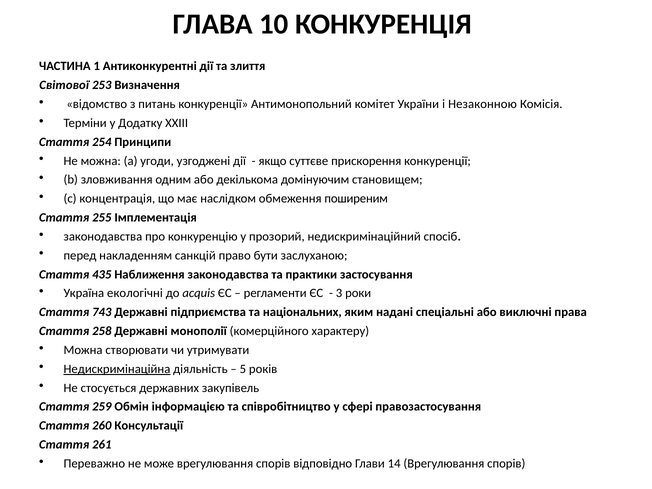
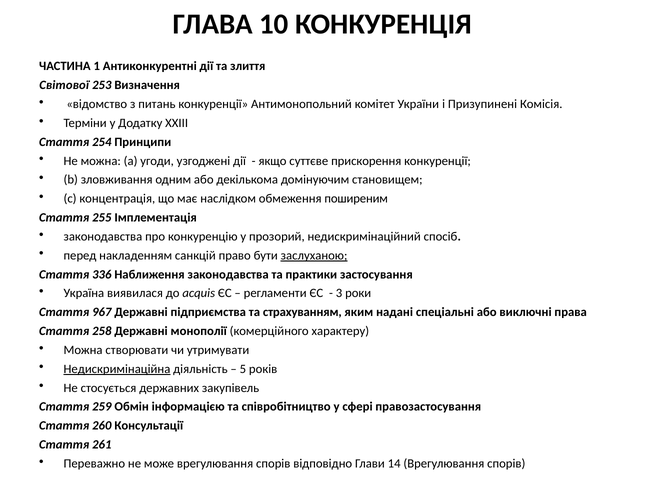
Незаконною: Незаконною -> Призупинені (483, 104)
заслуханою underline: none -> present (314, 255)
435: 435 -> 336 (102, 274)
екологічні: екологічні -> виявилася (135, 293)
743: 743 -> 967 (102, 312)
національних: національних -> страхуванням (302, 312)
